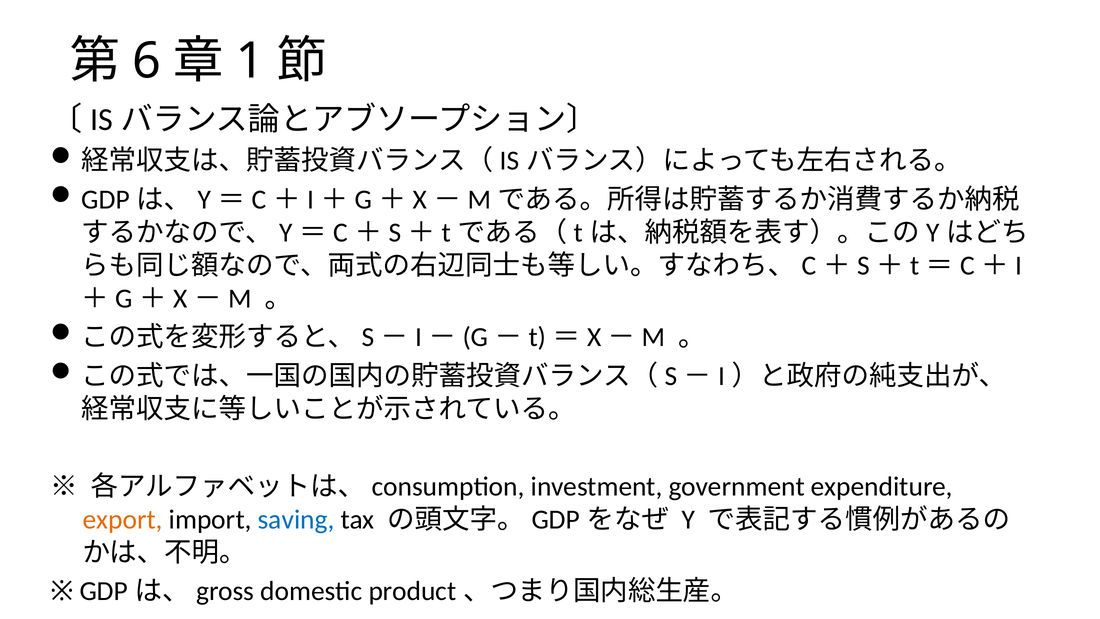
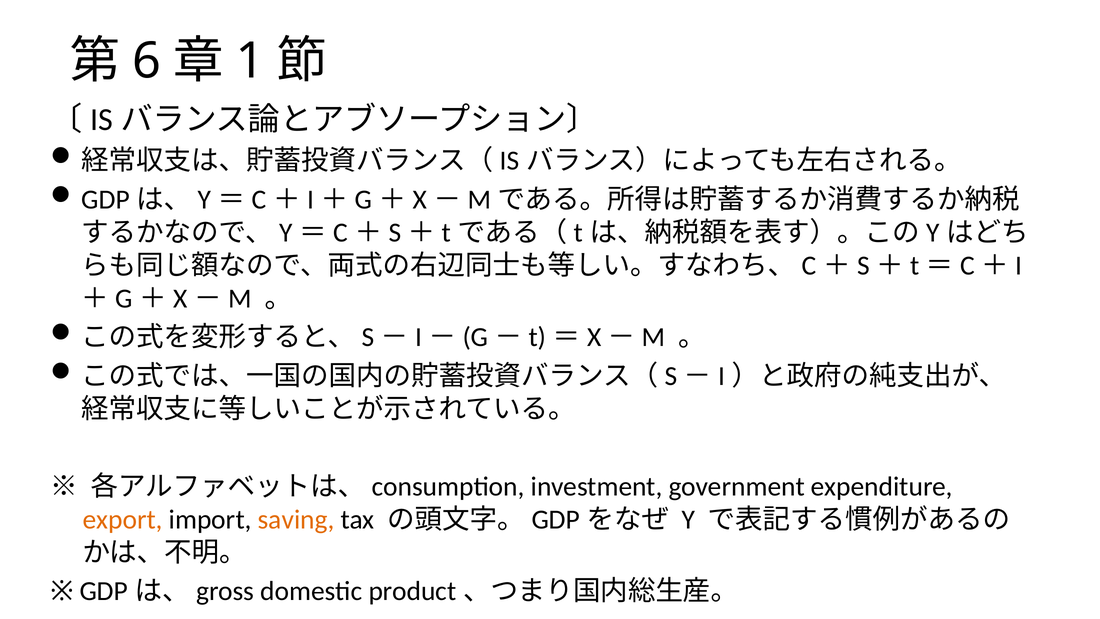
saving colour: blue -> orange (296, 519)
